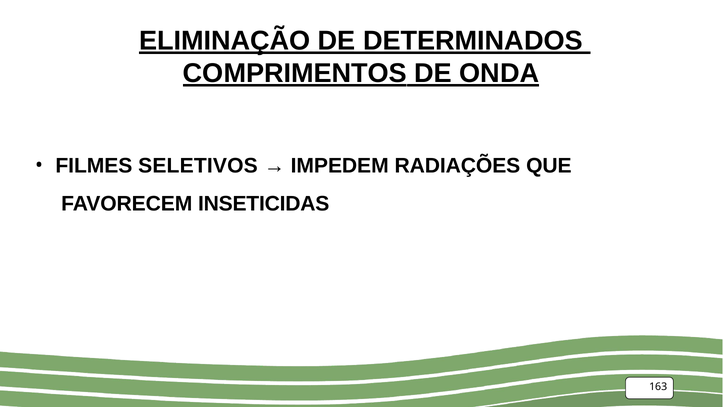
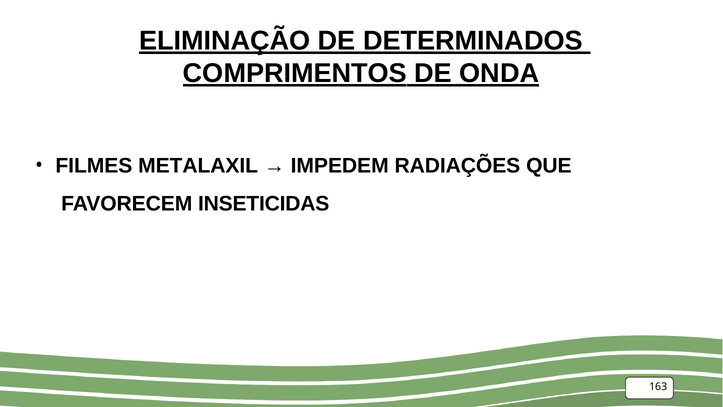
SELETIVOS: SELETIVOS -> METALAXIL (198, 166)
